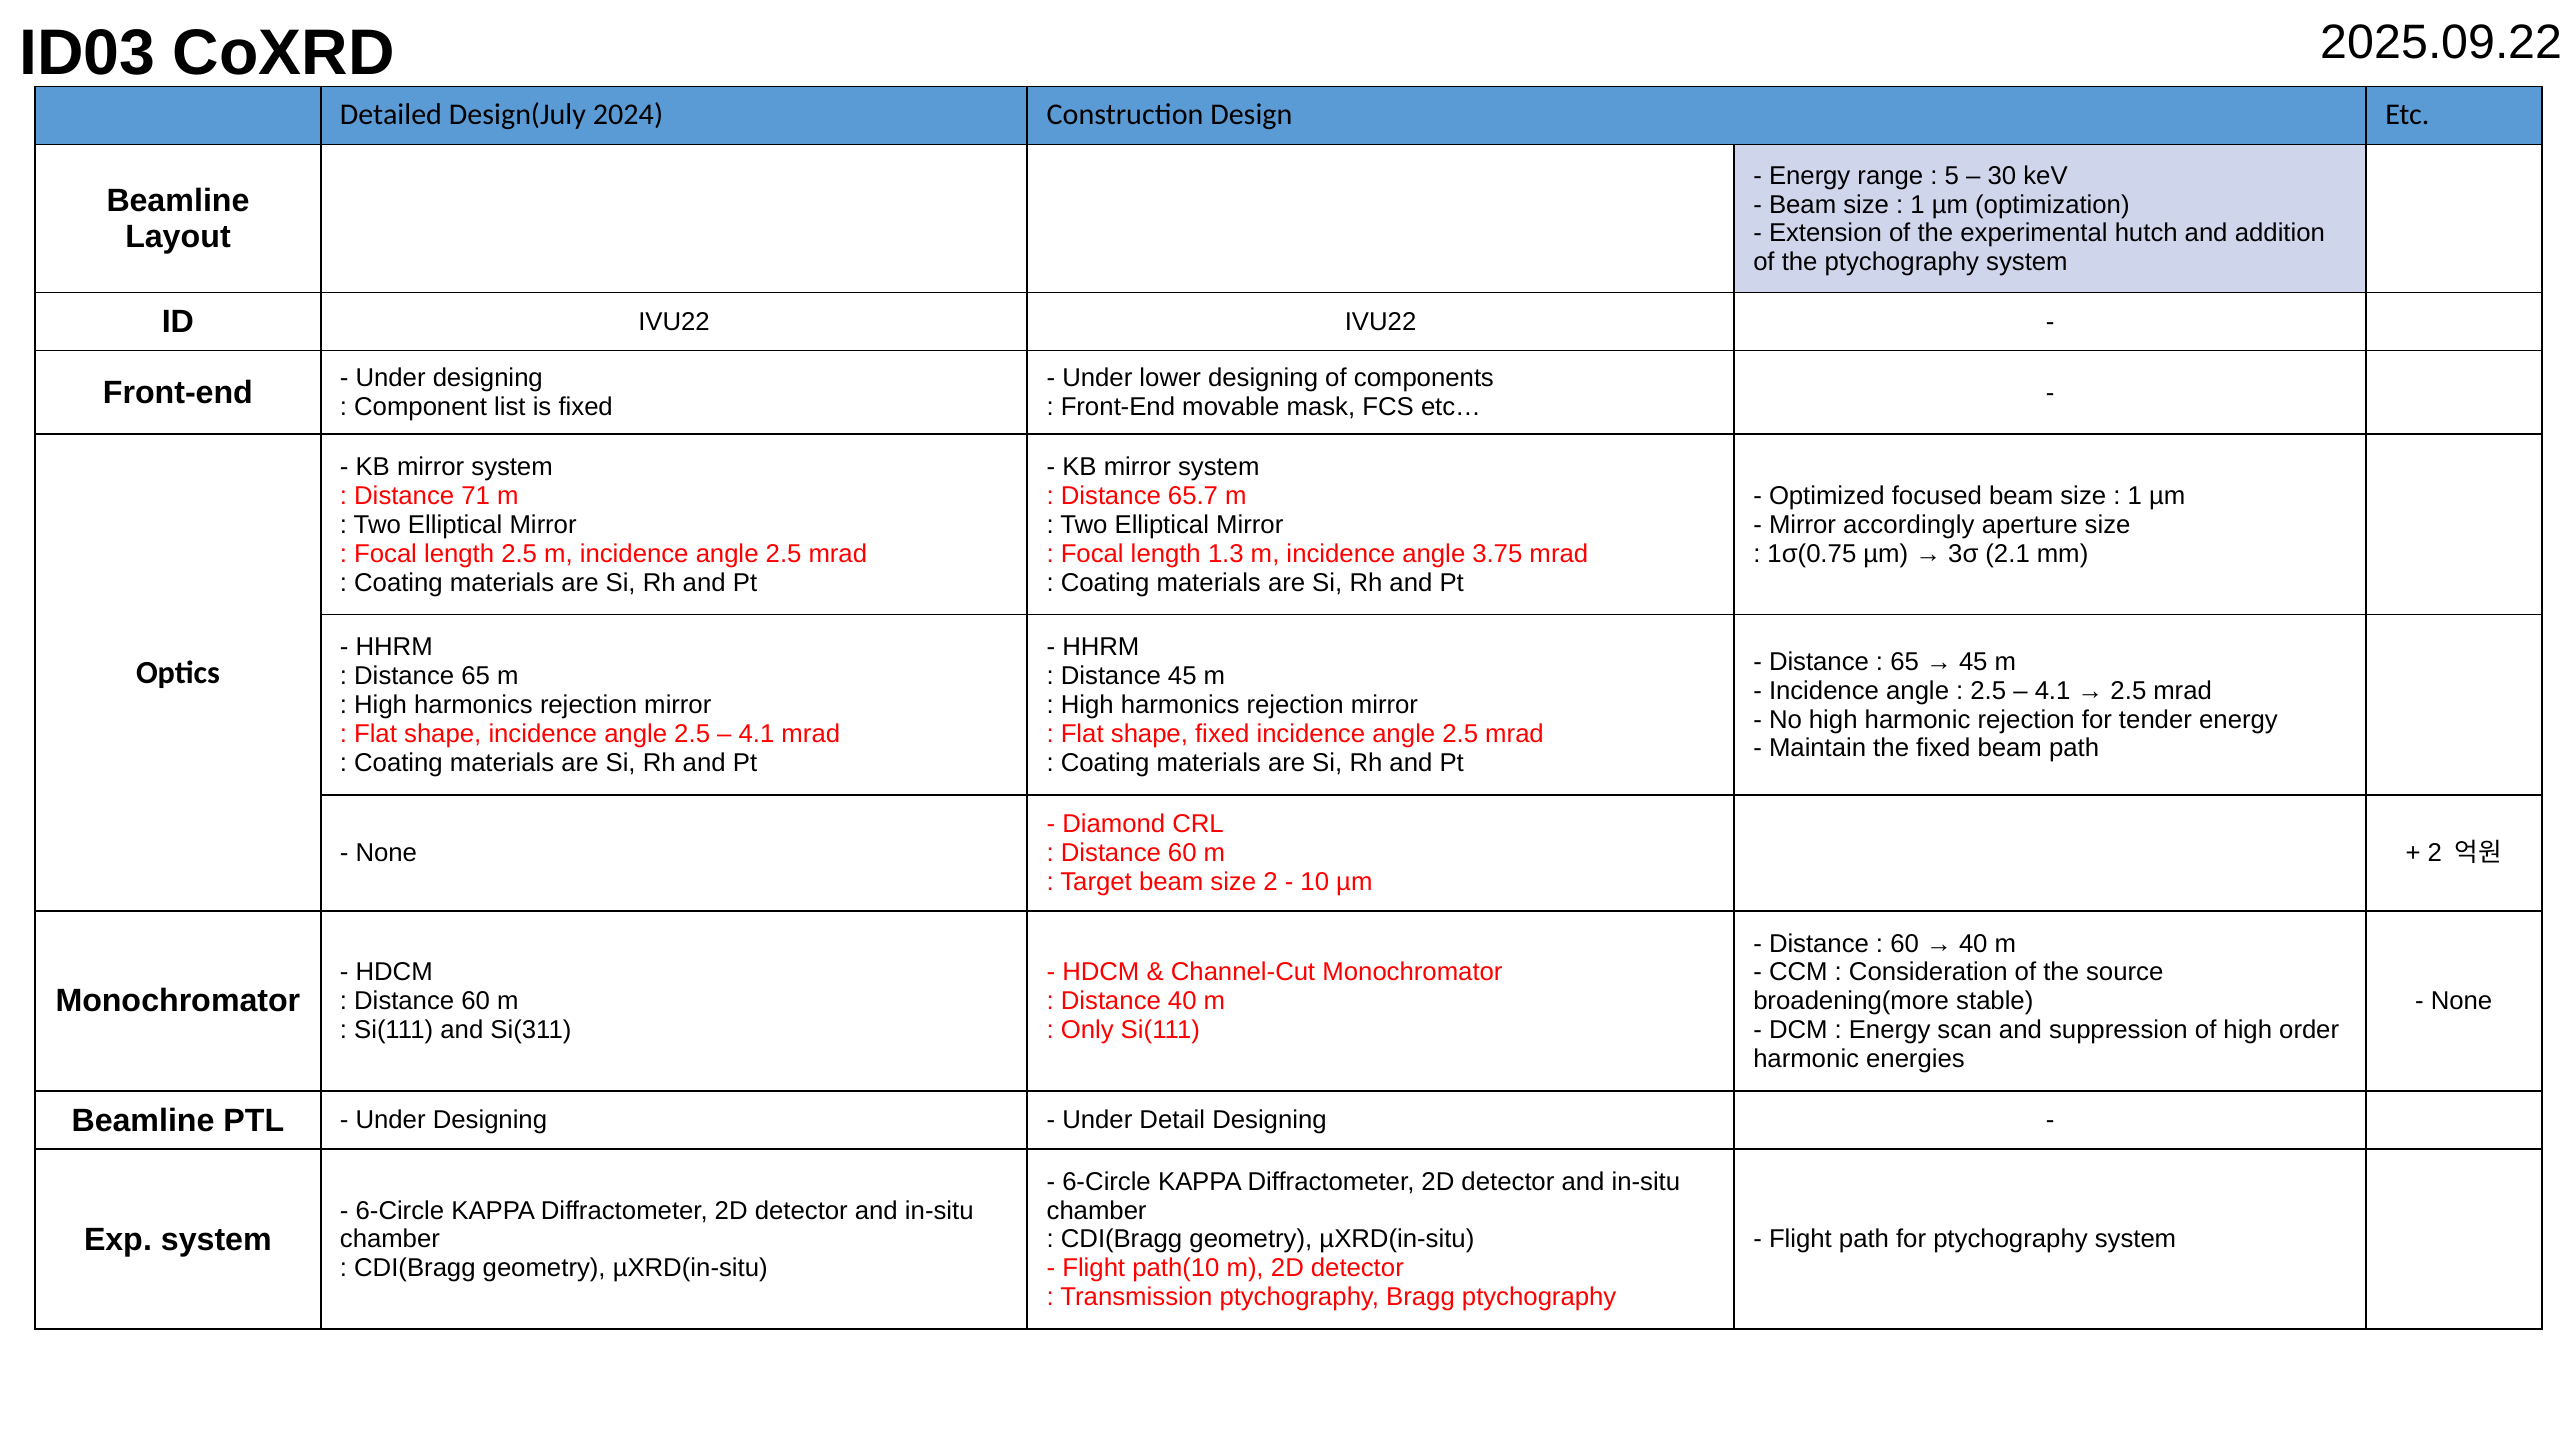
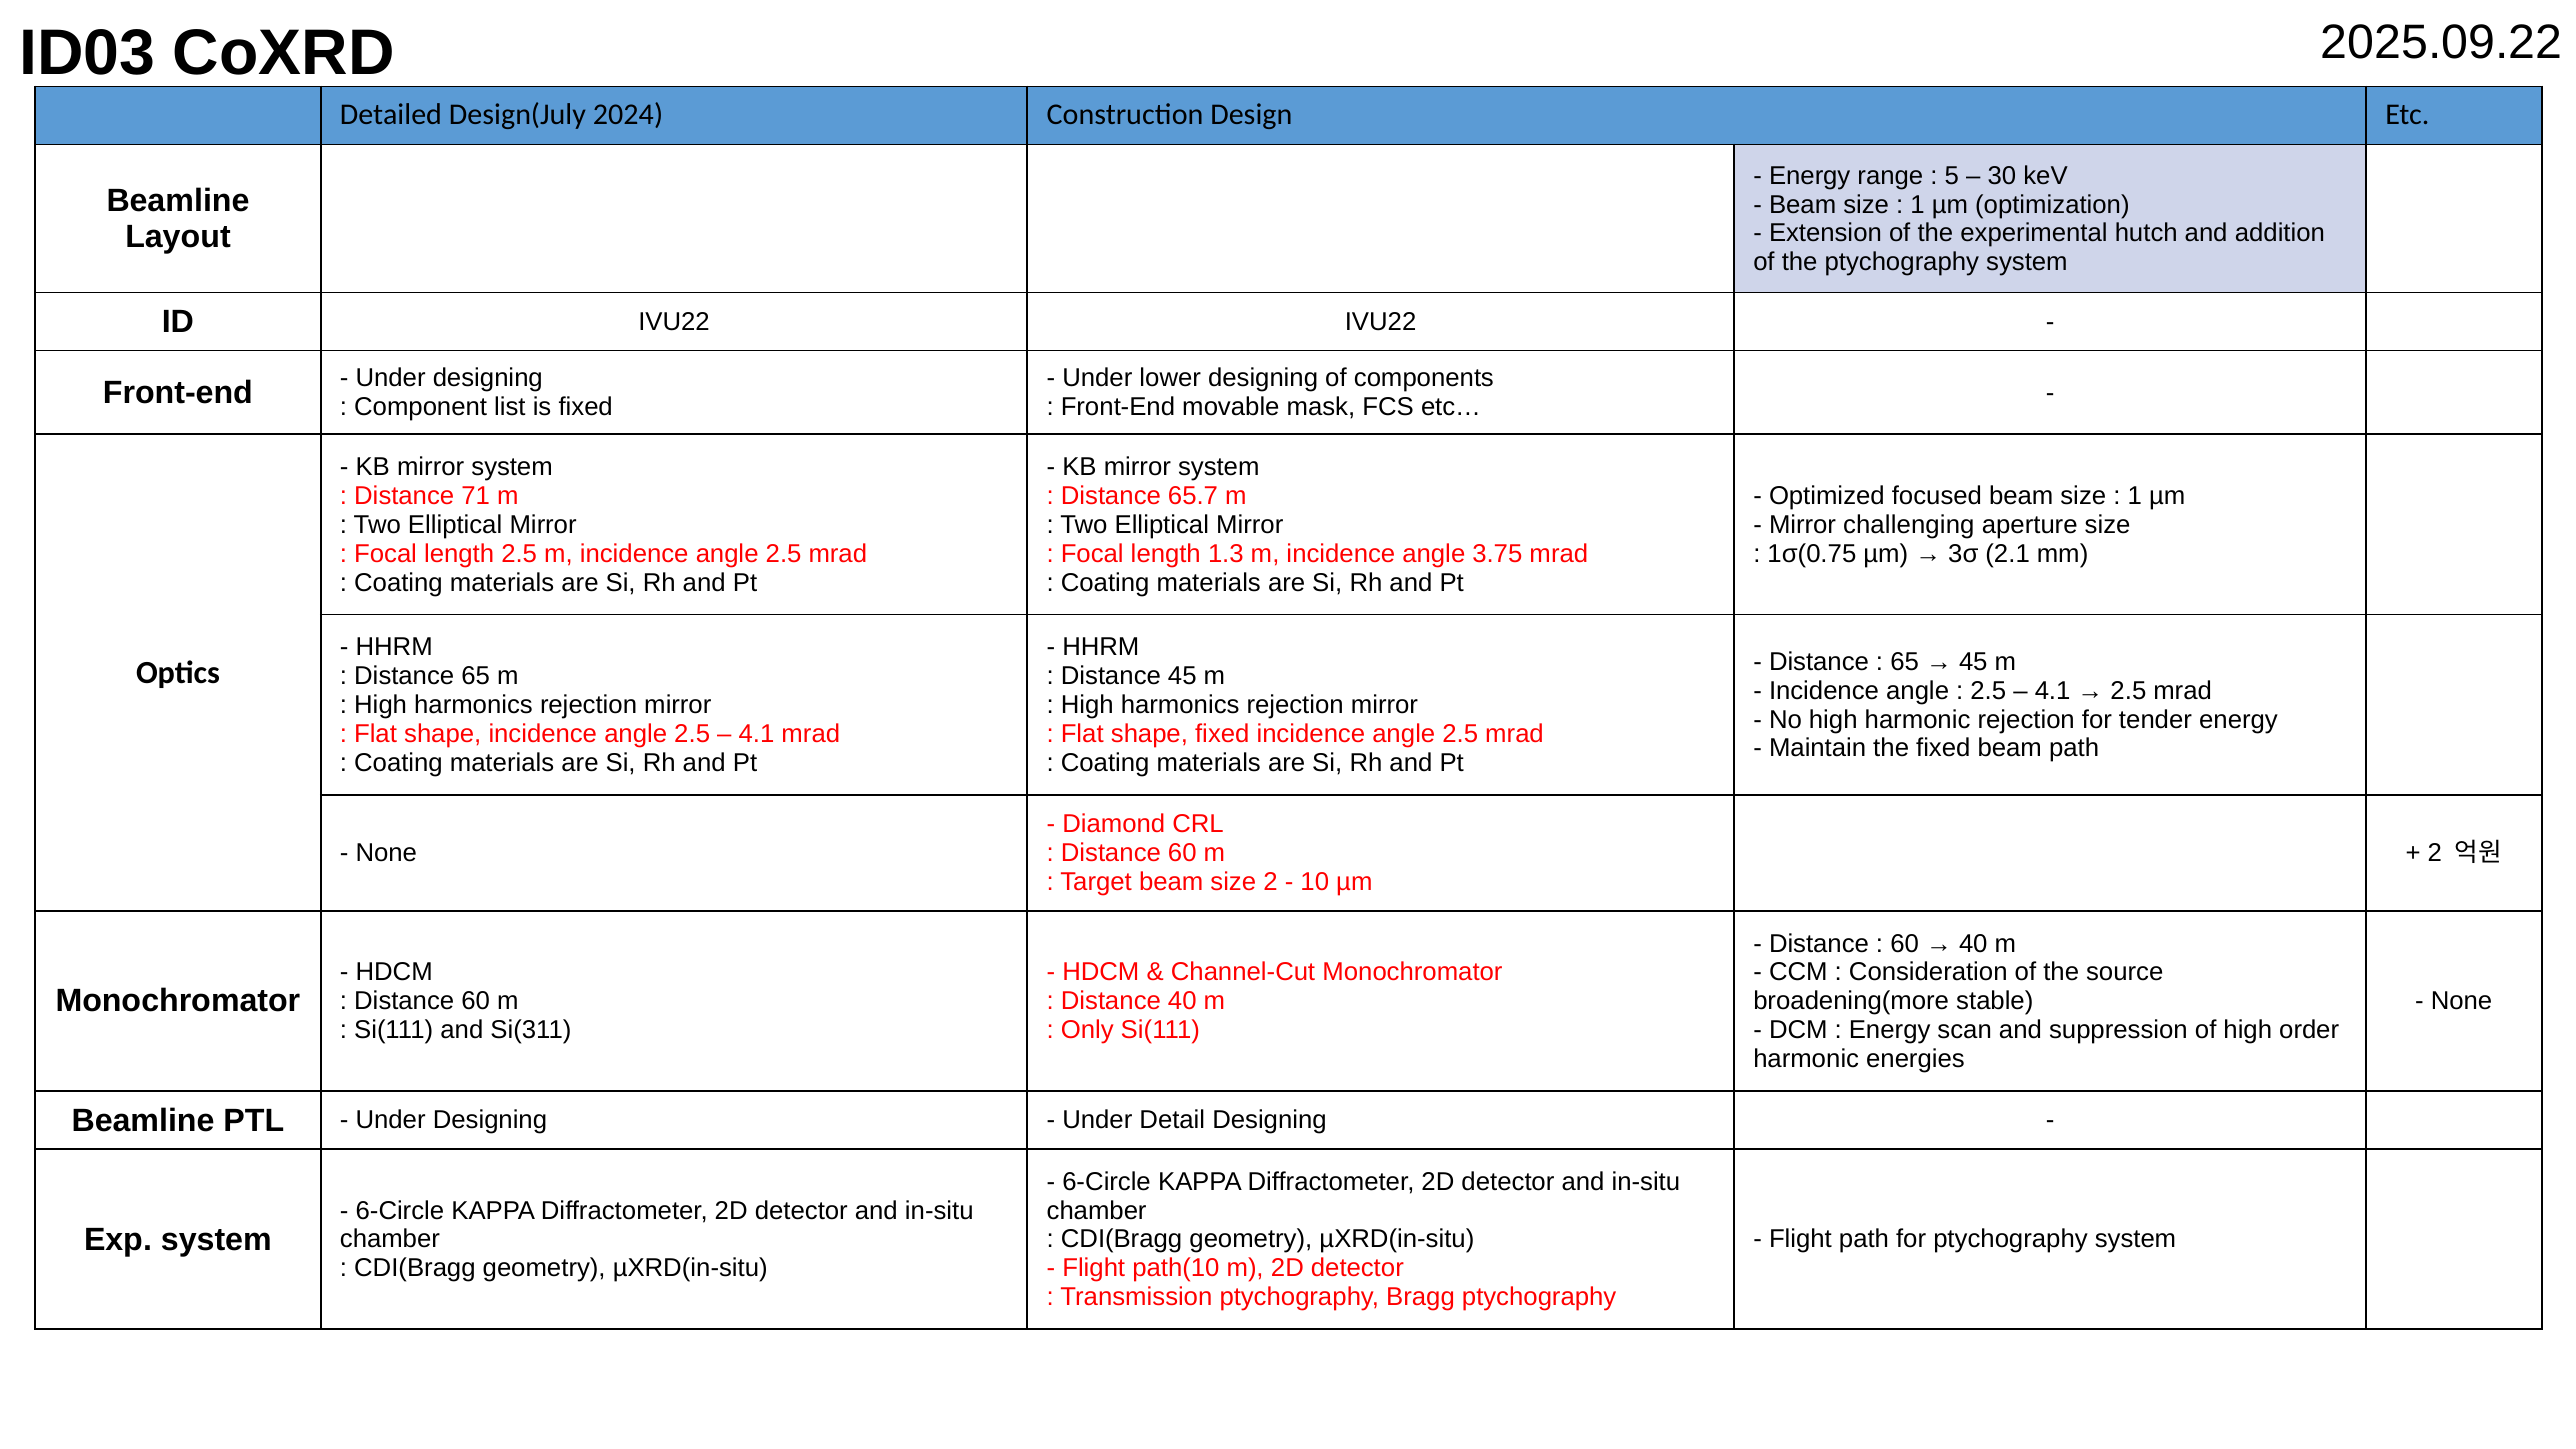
accordingly: accordingly -> challenging (1909, 525)
